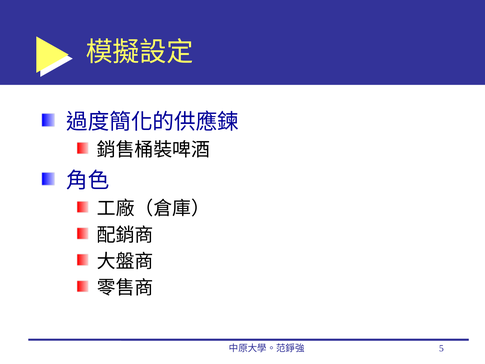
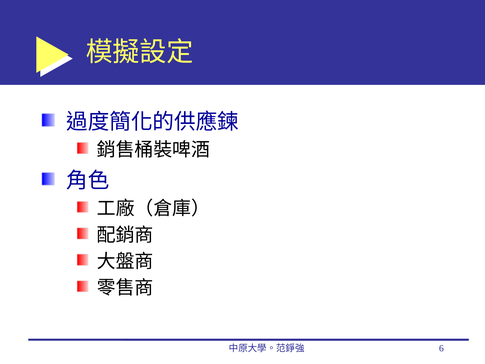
5: 5 -> 6 (441, 348)
